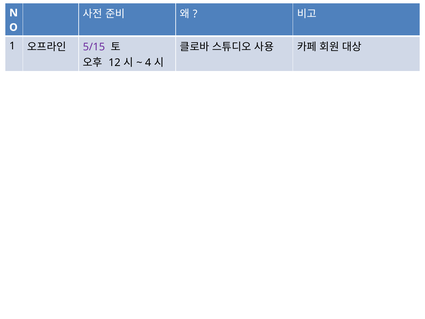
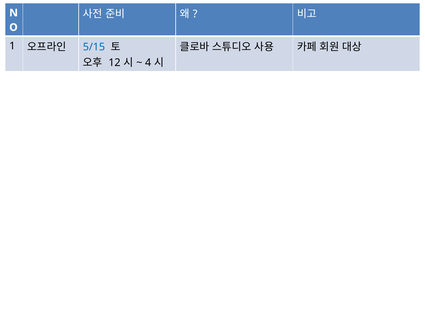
5/15 colour: purple -> blue (94, 47)
